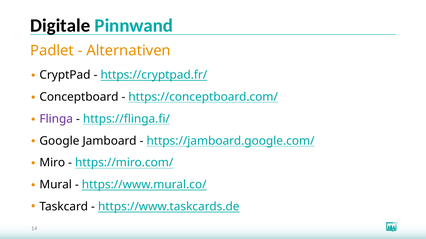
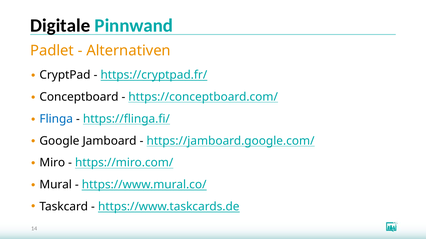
Flinga colour: purple -> blue (56, 119)
